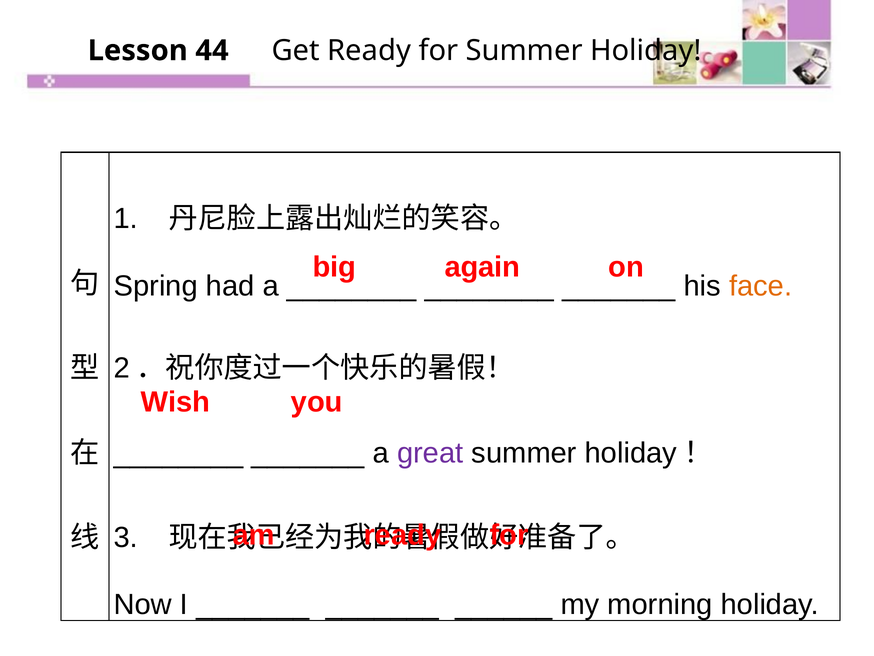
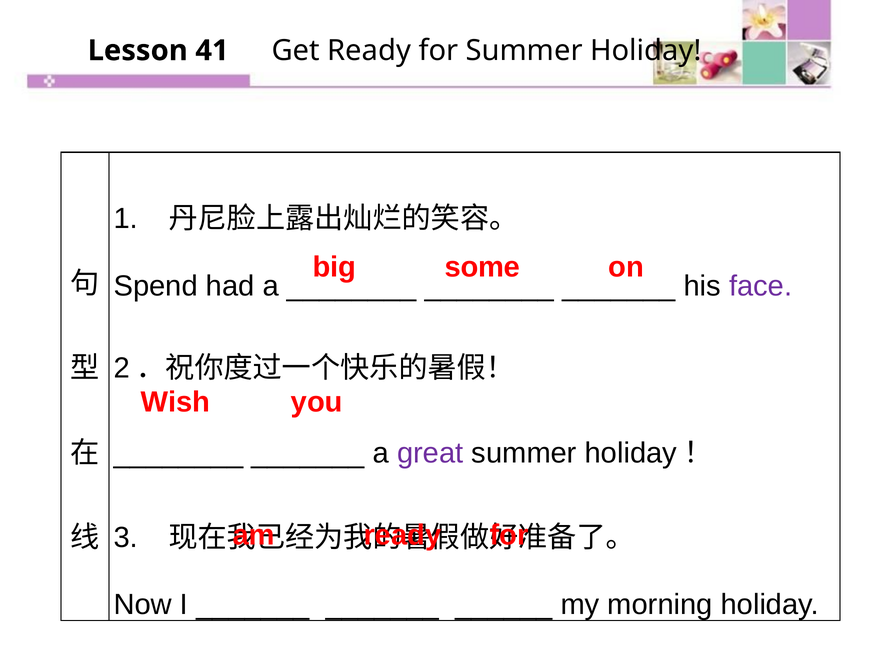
44: 44 -> 41 (212, 50)
again: again -> some (482, 267)
Spring: Spring -> Spend (156, 286)
face colour: orange -> purple (761, 286)
